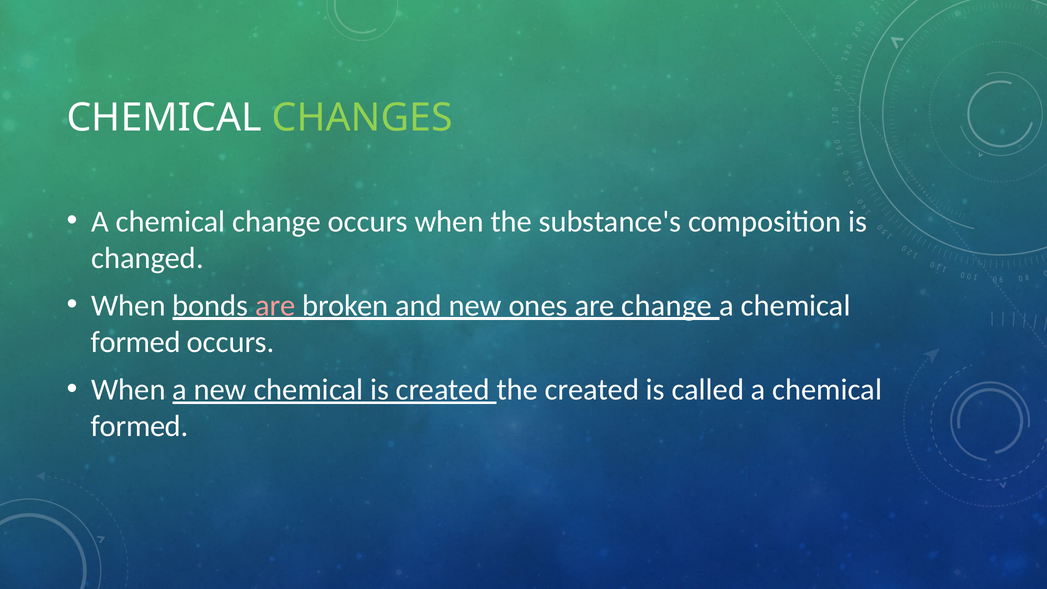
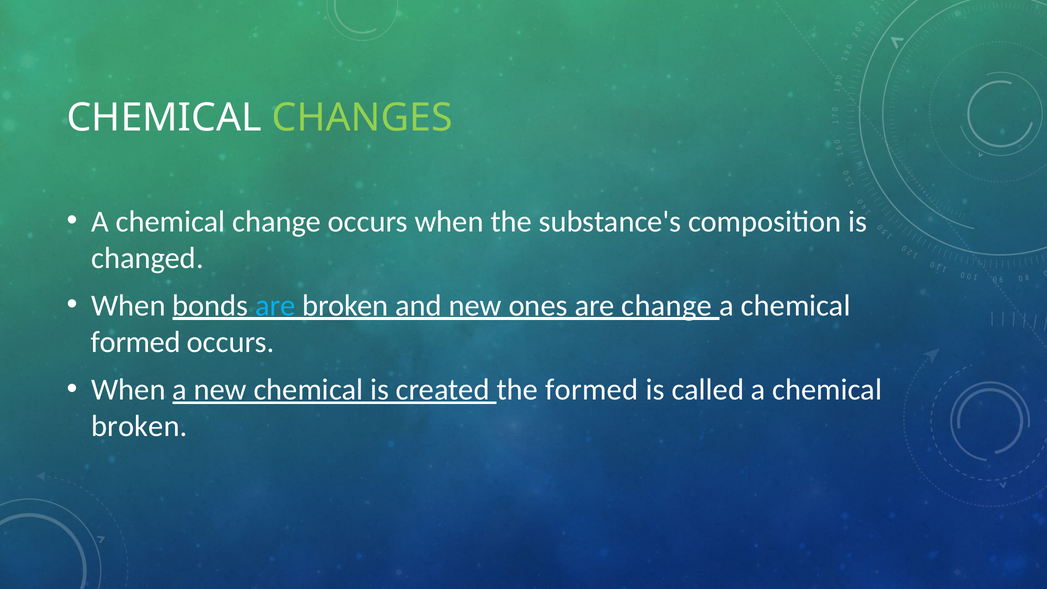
are colour: pink -> light blue (275, 306)
the created: created -> formed (592, 390)
formed: formed -> broken (139, 426)
